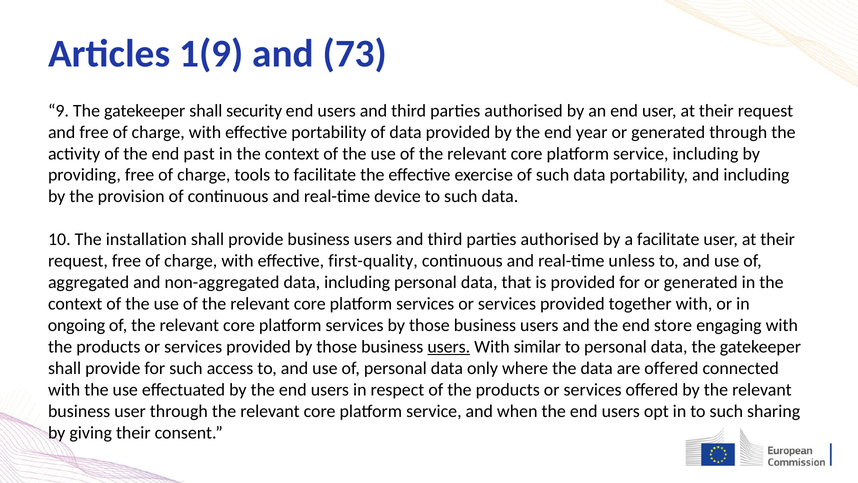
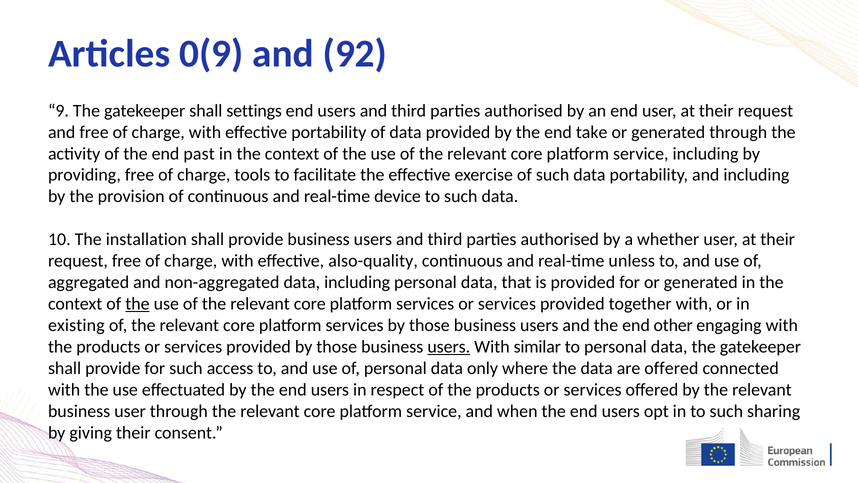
1(9: 1(9 -> 0(9 (211, 54)
73: 73 -> 92 (355, 54)
security: security -> settings (254, 111)
year: year -> take (592, 132)
a facilitate: facilitate -> whether (668, 239)
first-quality: first-quality -> also-quality (373, 261)
the underline: none -> present (137, 304)
ongoing: ongoing -> existing (76, 325)
store: store -> other (673, 325)
